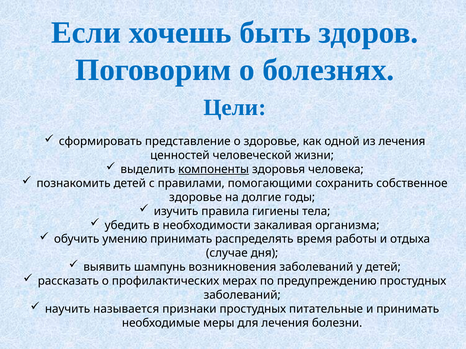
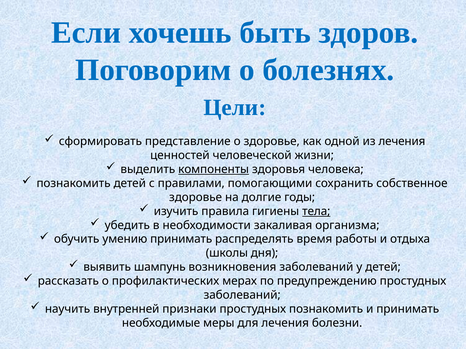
тела underline: none -> present (316, 212)
случае: случае -> школы (227, 253)
называется: называется -> внутренней (126, 309)
простудных питательные: питательные -> познакомить (326, 309)
